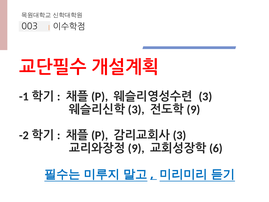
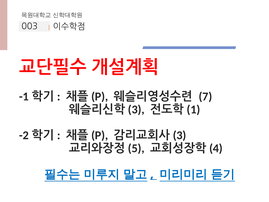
3: 3 -> 7 (205, 96)
9: 9 -> 1 (193, 109)
9: 9 -> 5 (136, 148)
6: 6 -> 4 (216, 148)
